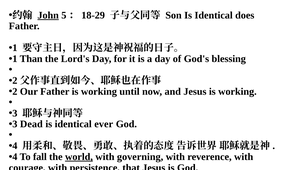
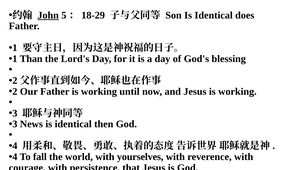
Dead: Dead -> News (31, 124)
ever: ever -> then (104, 124)
world underline: present -> none (79, 157)
governing: governing -> yourselves (140, 157)
